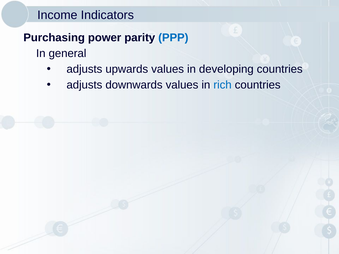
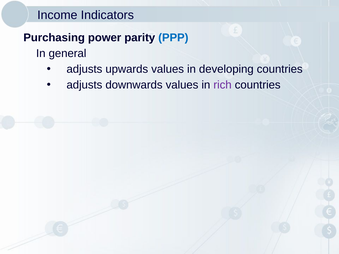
rich colour: blue -> purple (223, 85)
